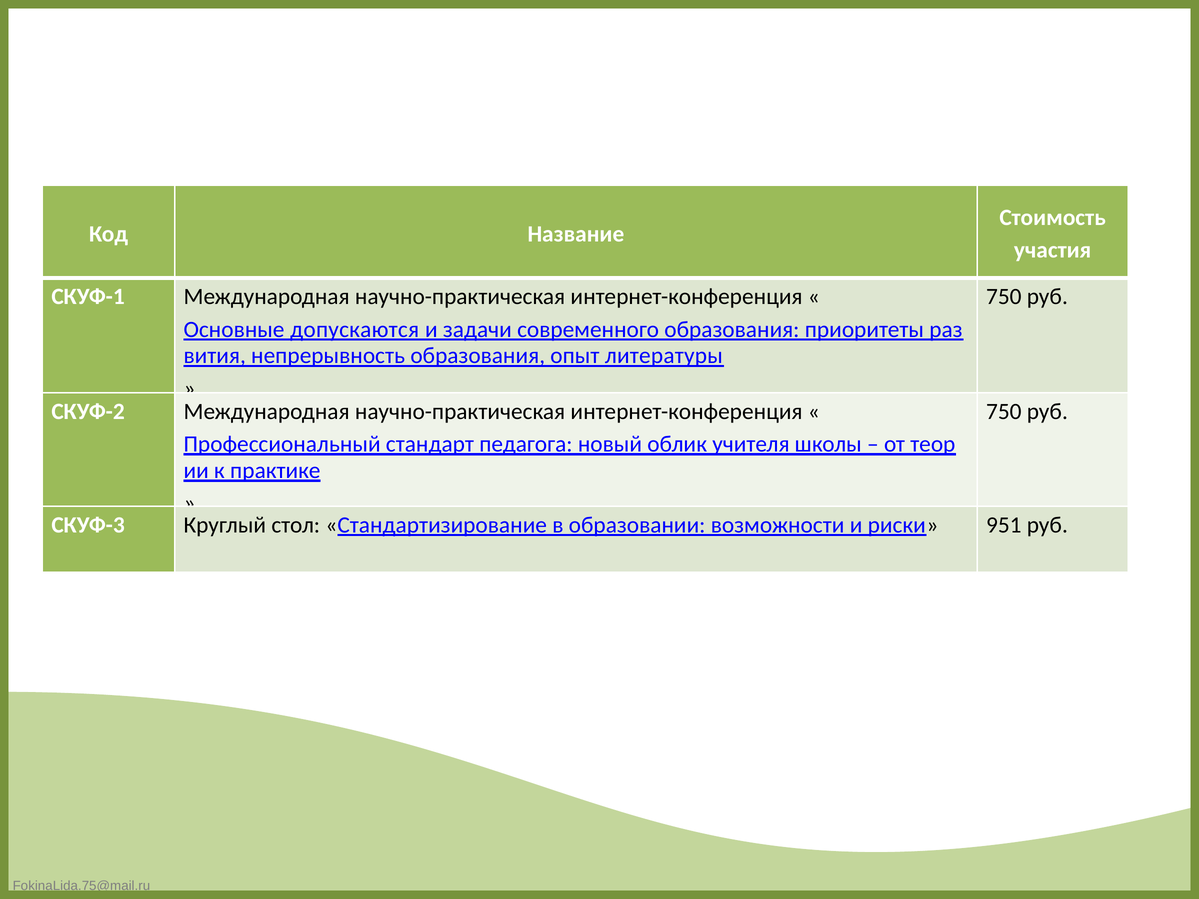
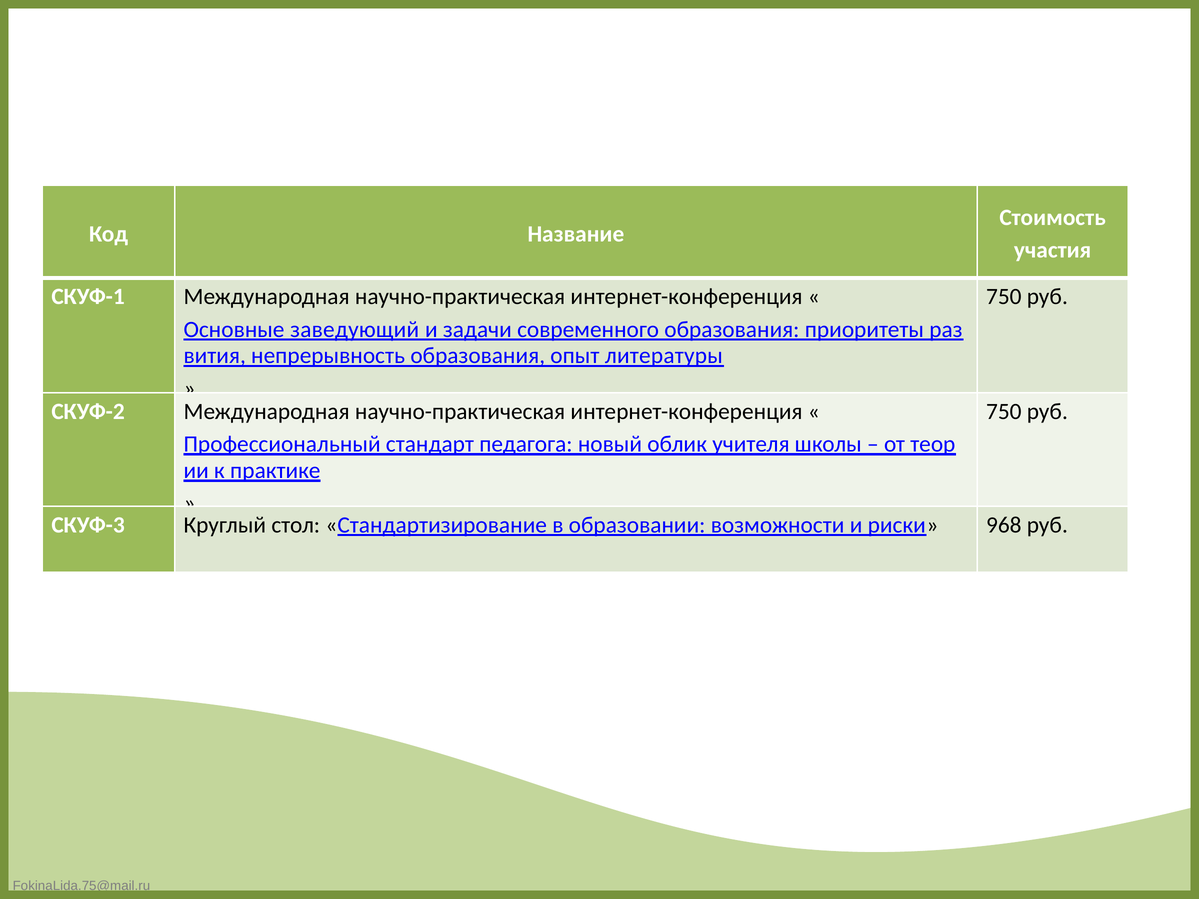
допускаются: допускаются -> заведующий (355, 329)
951: 951 -> 968 (1004, 525)
